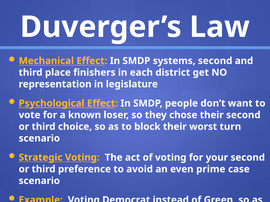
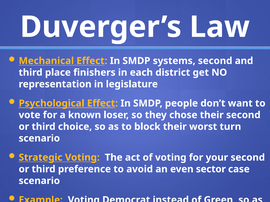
prime: prime -> sector (211, 170)
